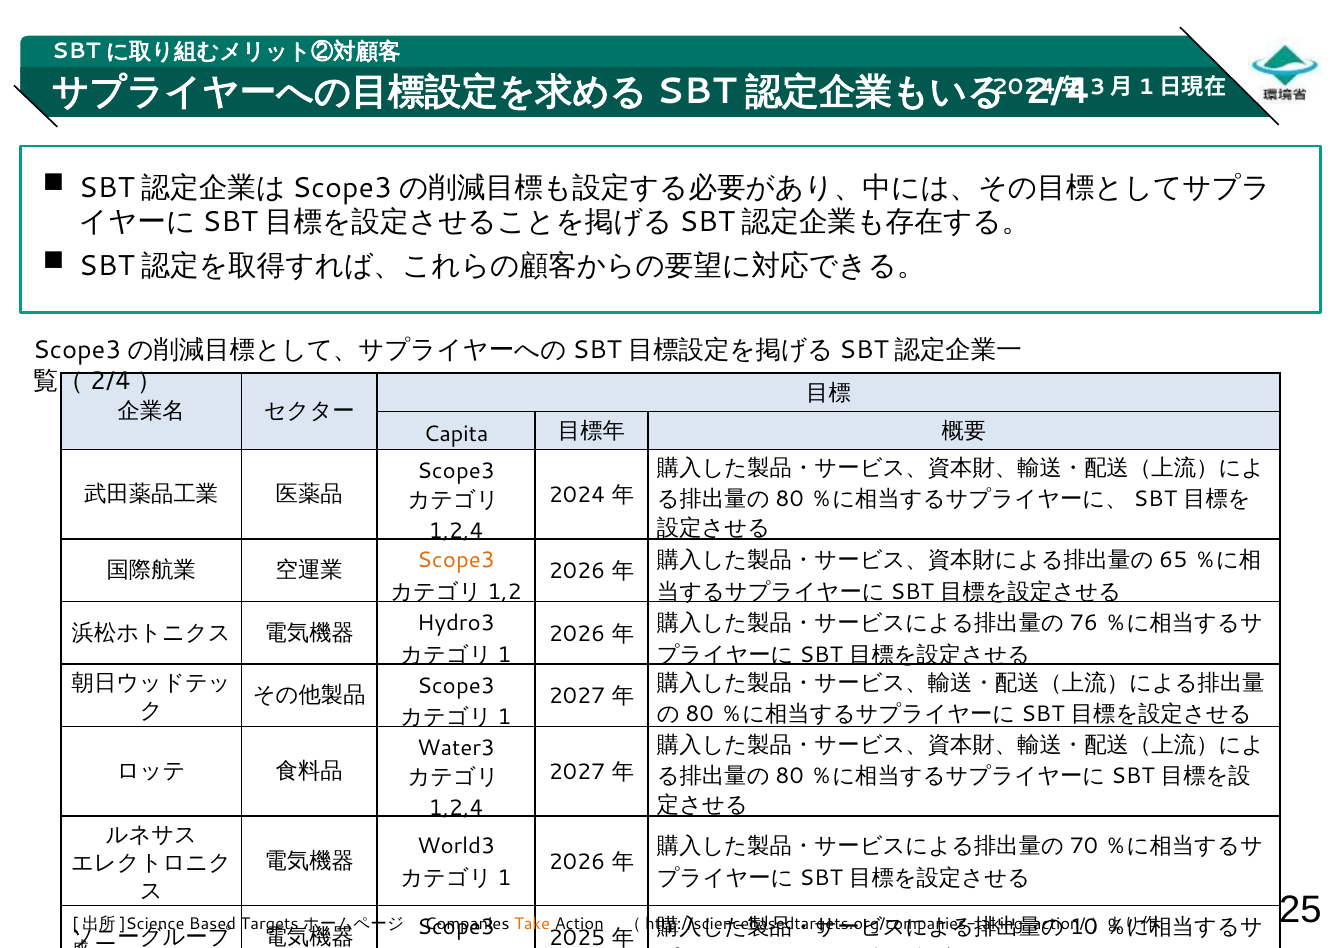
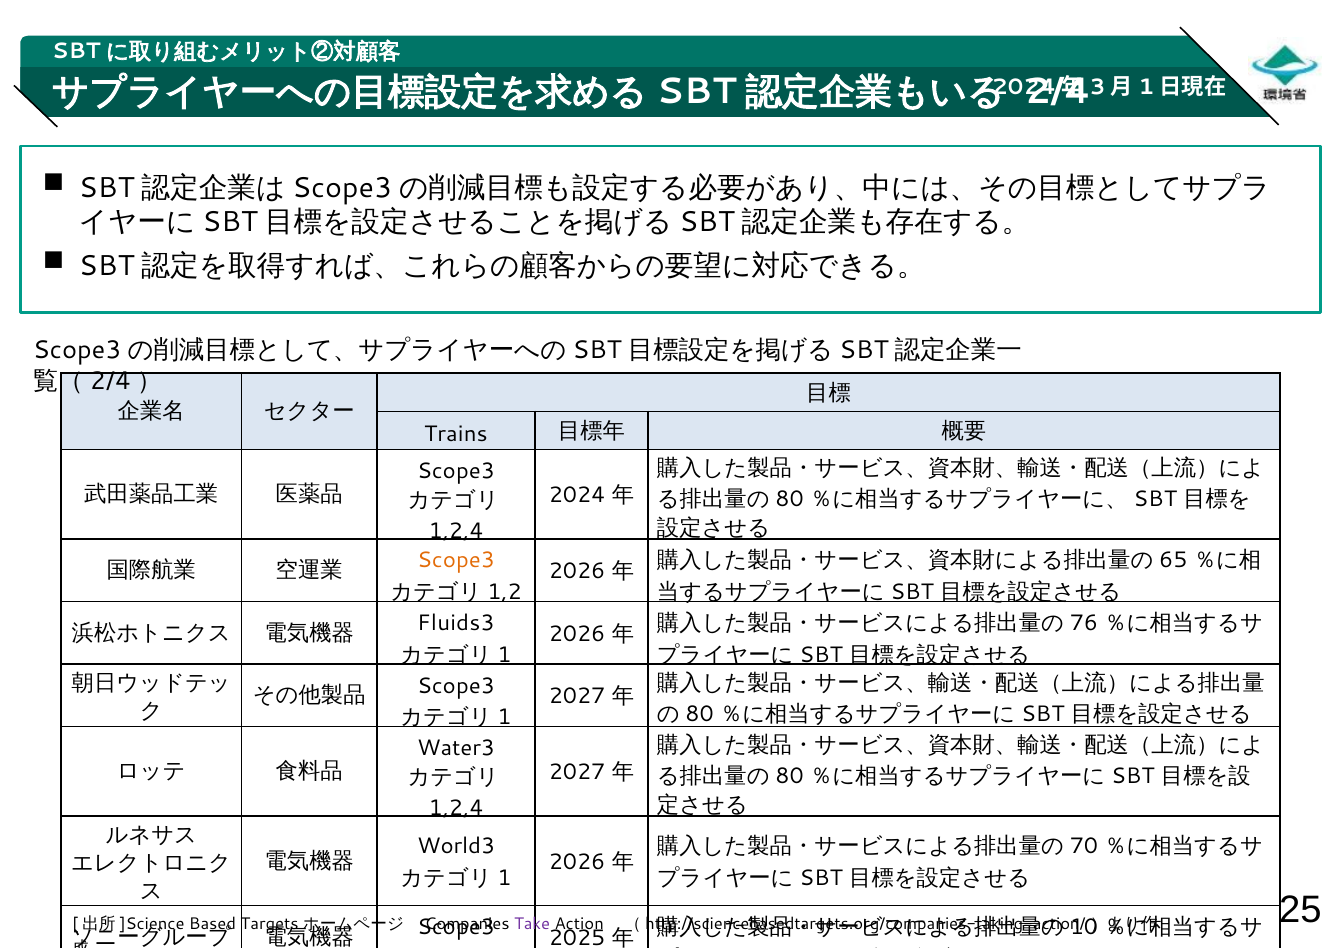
Capita: Capita -> Trains (456, 434)
Hydro3: Hydro3 -> Fluids3 (456, 623)
Take colour: orange -> purple (532, 925)
